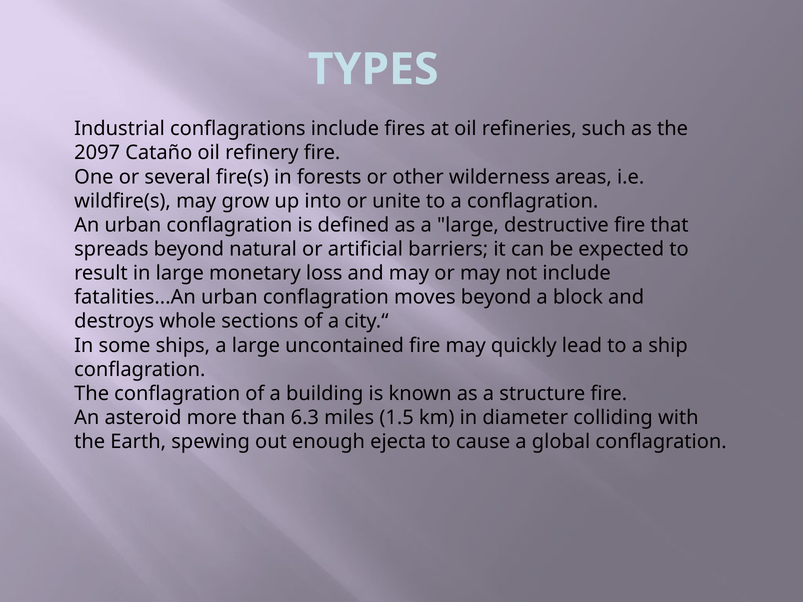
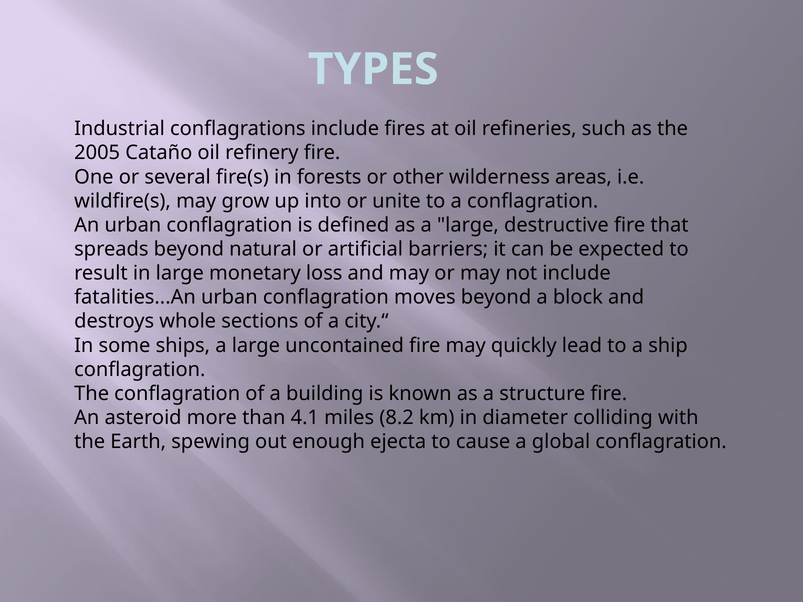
2097: 2097 -> 2005 (97, 153)
6.3: 6.3 -> 4.1 (305, 418)
1.5: 1.5 -> 8.2 (397, 418)
